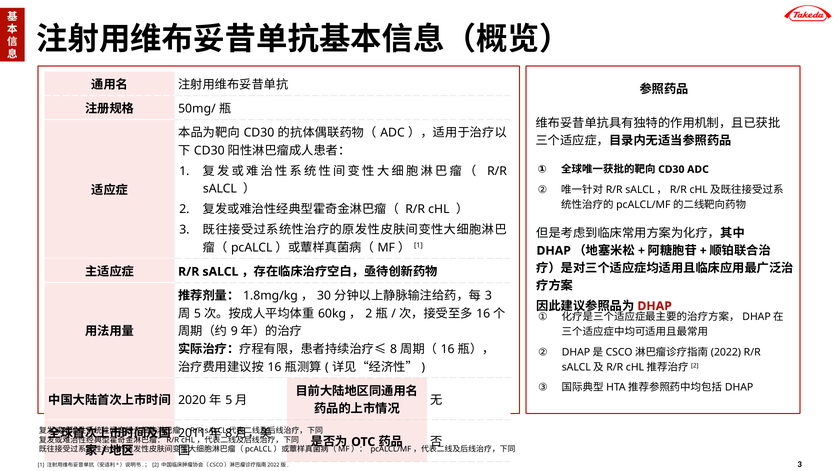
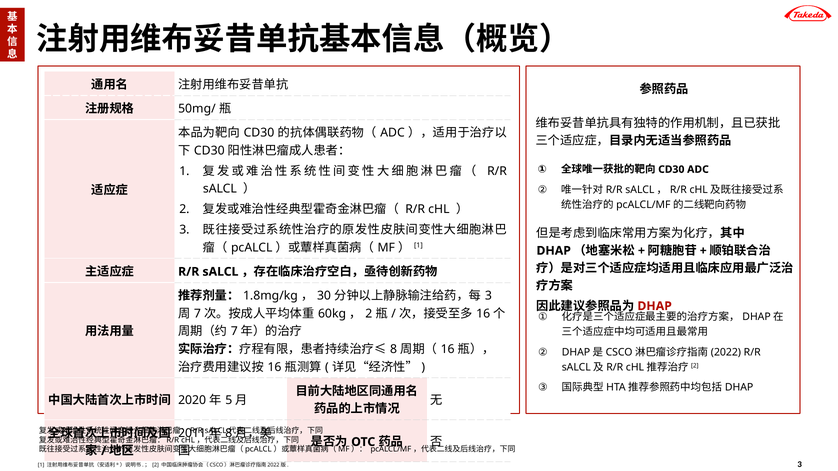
5: 5 -> 7 (197, 314)
9: 9 -> 7 (234, 332)
